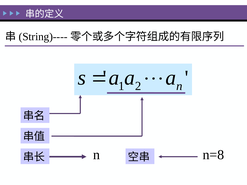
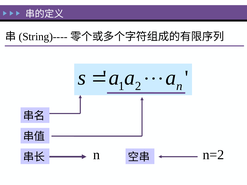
n=8: n=8 -> n=2 (213, 155)
